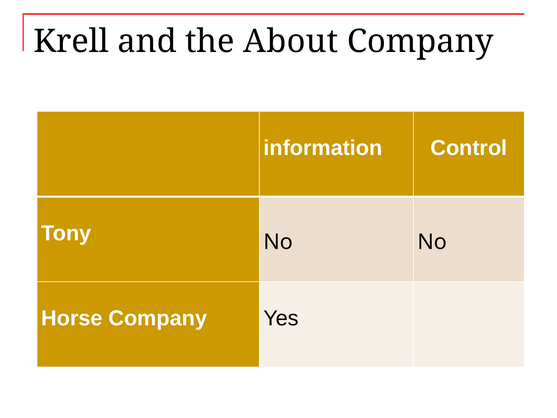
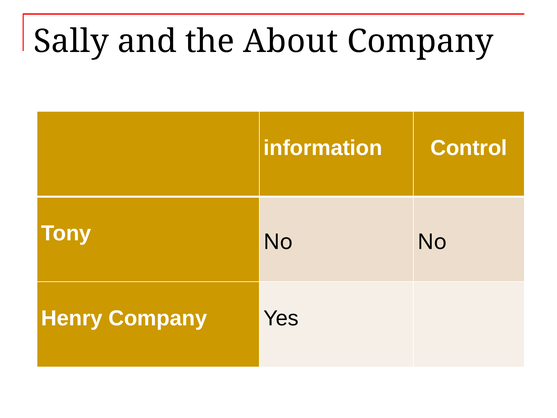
Krell: Krell -> Sally (71, 41)
Horse: Horse -> Henry (72, 318)
